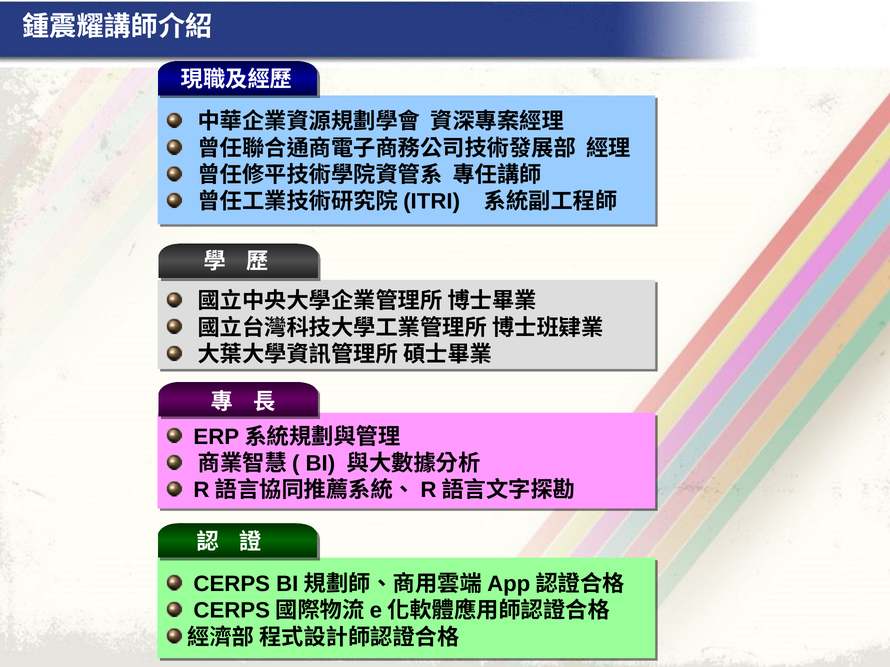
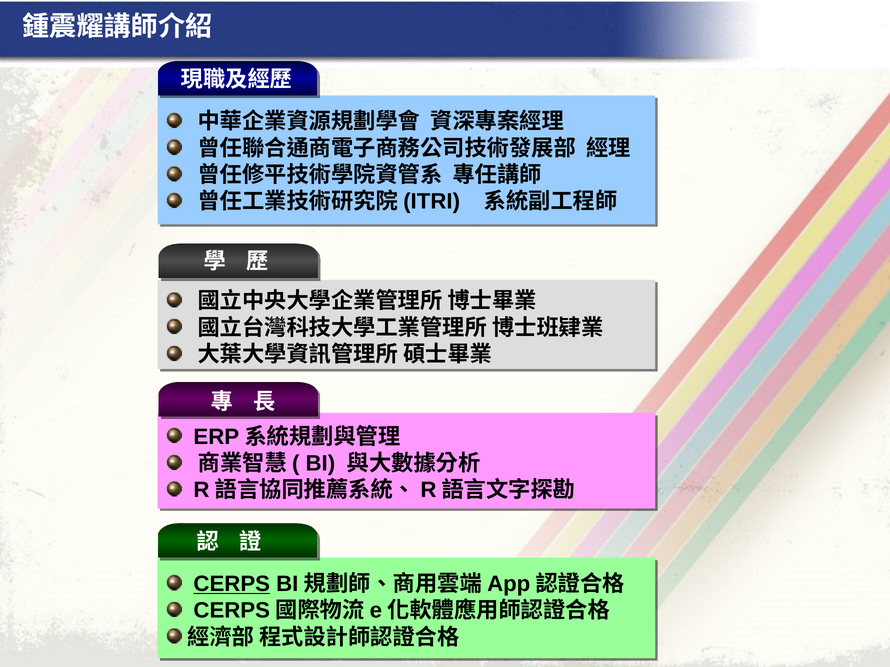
CERPS underline: none -> present (232, 584)
